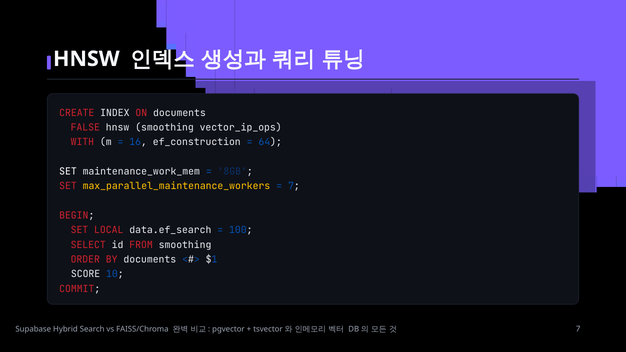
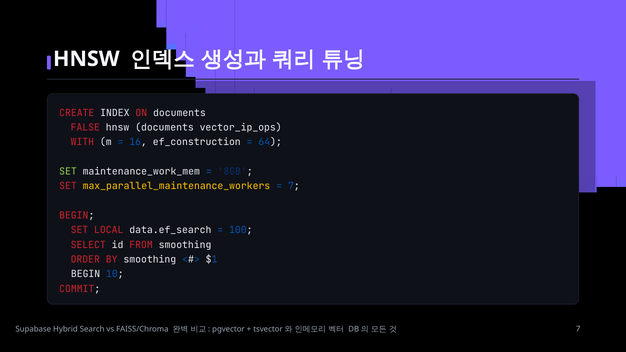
hnsw smoothing: smoothing -> documents (164, 128)
SET colour: white -> light green (68, 172)
BY documents: documents -> smoothing (150, 260)
SCORE: SCORE -> BEGIN (86, 274)
